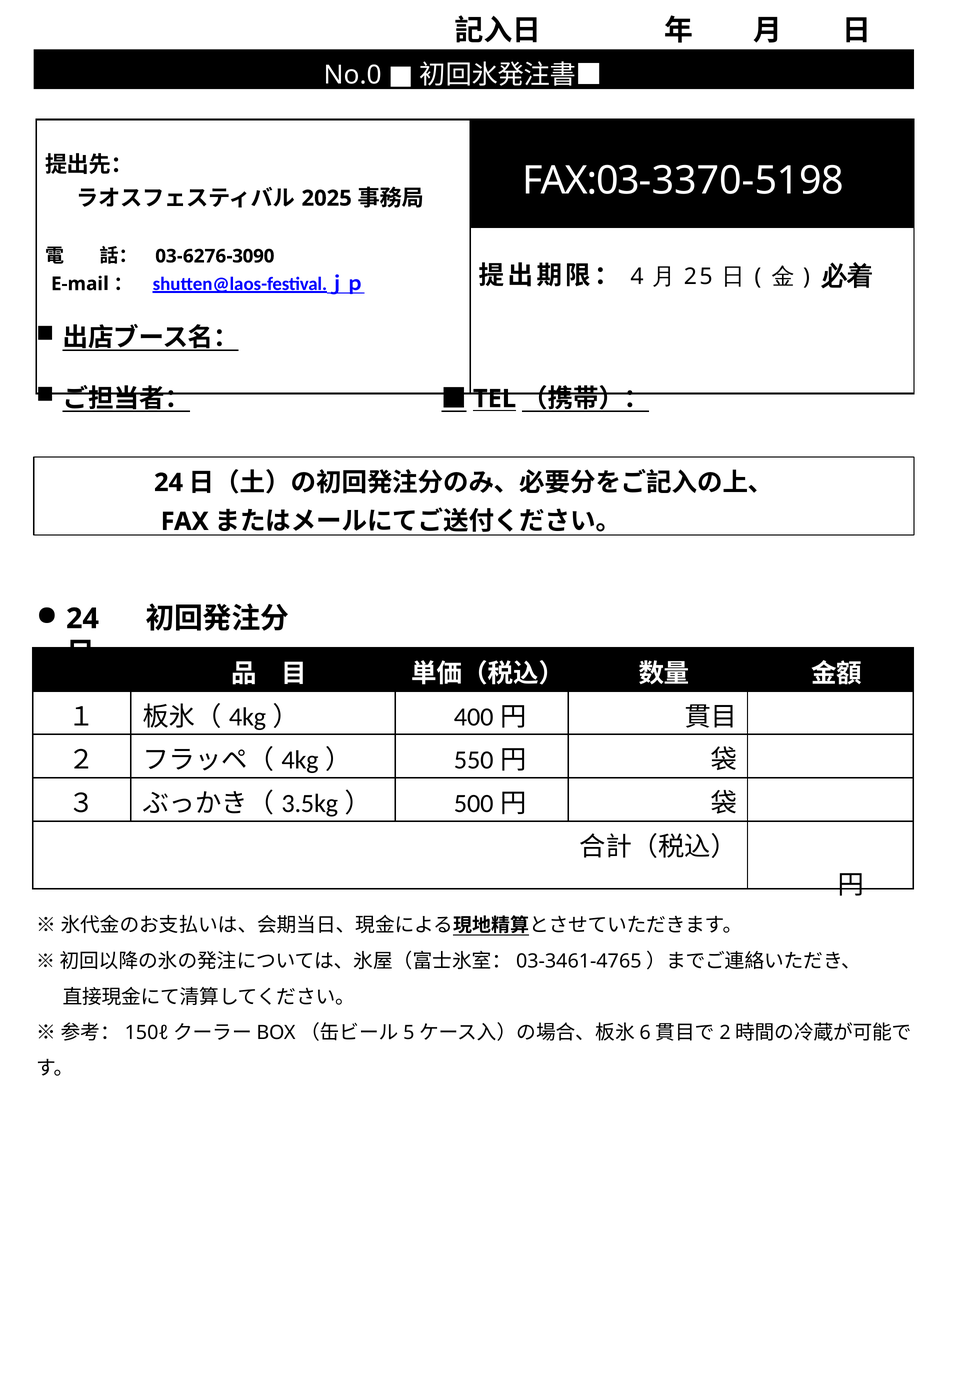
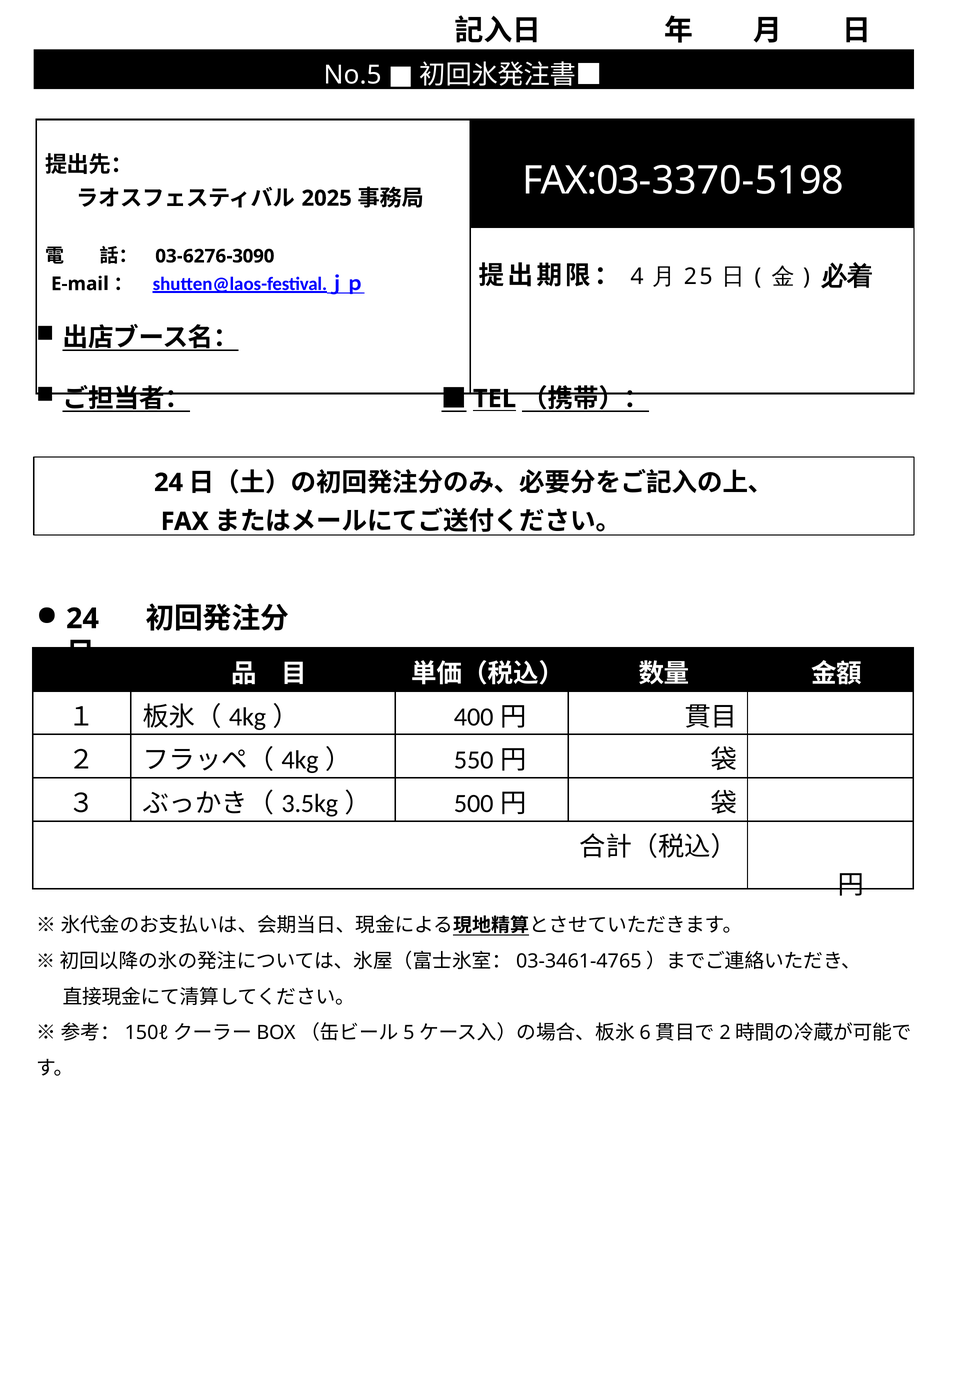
No.0: No.0 -> No.5 (353, 75)
